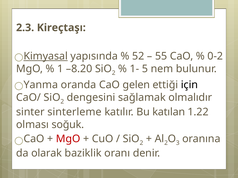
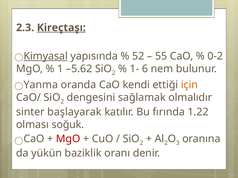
Kireçtaşı underline: none -> present (61, 28)
–8.20: –8.20 -> –5.62 (79, 69)
5: 5 -> 6 (145, 69)
gelen: gelen -> kendi (136, 85)
için colour: black -> orange (189, 85)
sinterleme: sinterleme -> başlayarak (74, 112)
katılan: katılan -> fırında (169, 112)
olarak: olarak -> yükün (47, 154)
